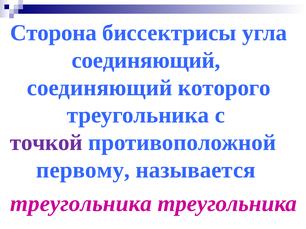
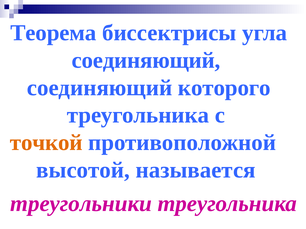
Сторона: Сторона -> Теорема (53, 33)
точкой colour: purple -> orange (46, 143)
первому: первому -> высотой (83, 171)
треугольника: треугольника -> треугольники (81, 204)
